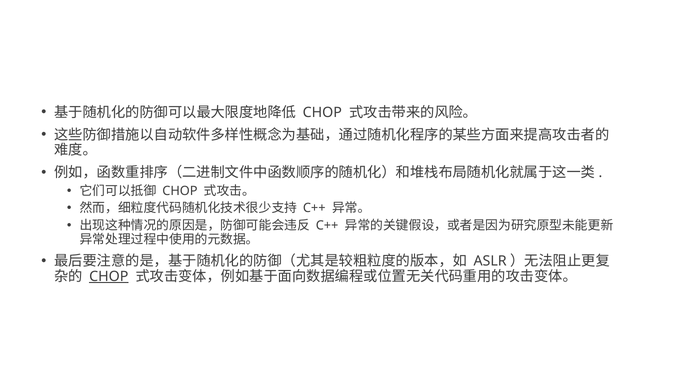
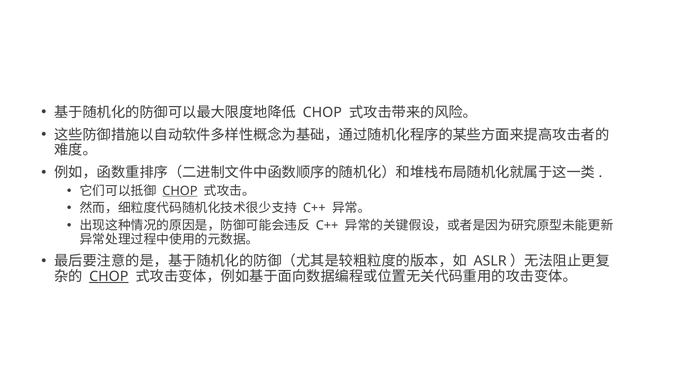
CHOP underline: none -> present (180, 191)
